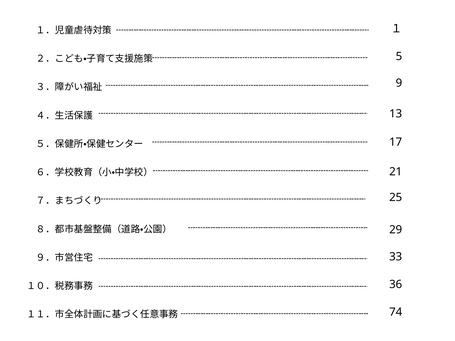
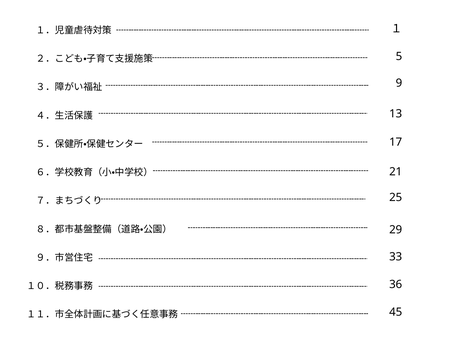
74: 74 -> 45 (396, 312)
